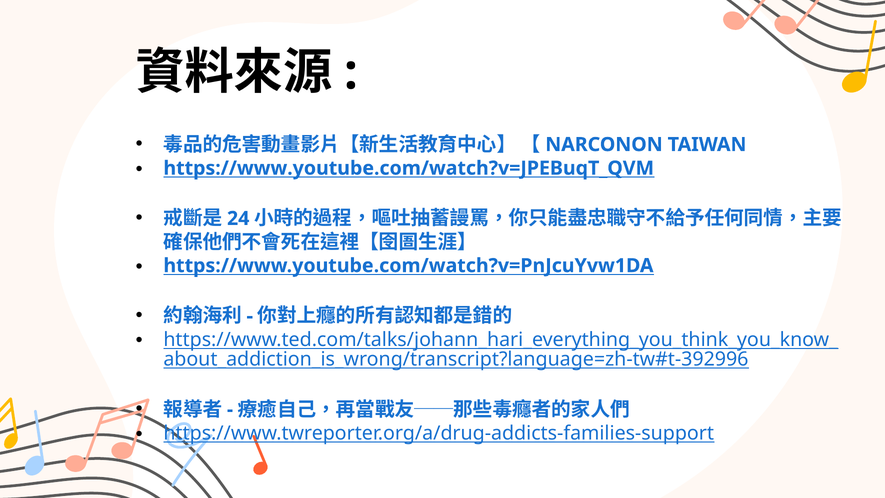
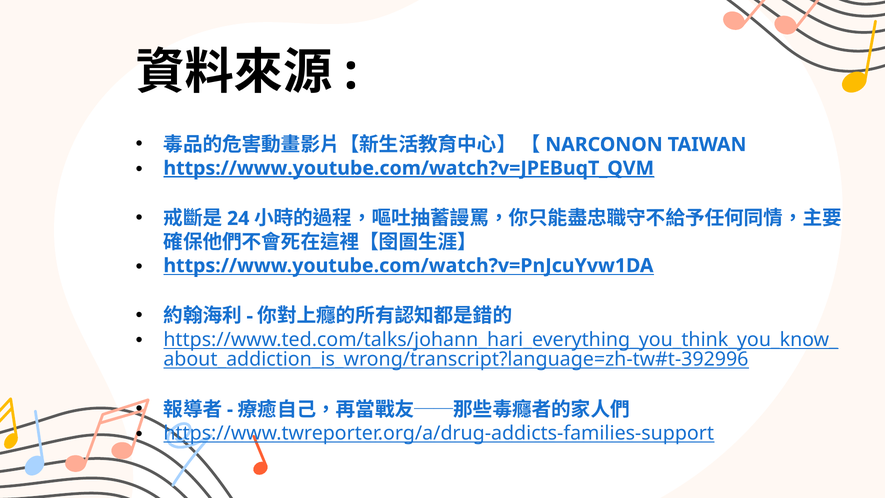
https://www.youtube.com/watch?v=JPEBuqT_QVM underline: none -> present (409, 168)
